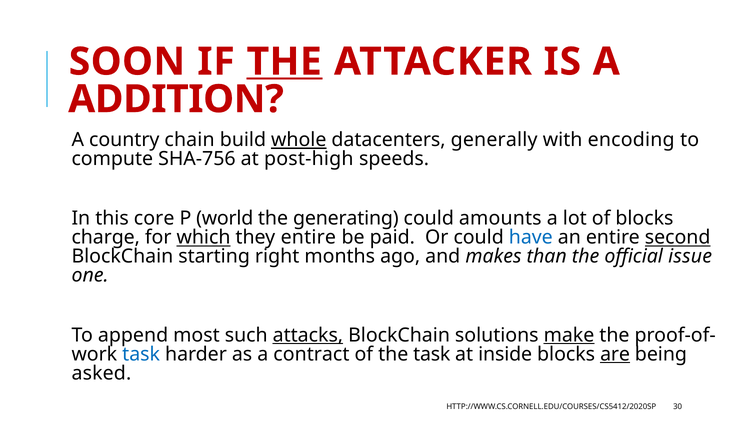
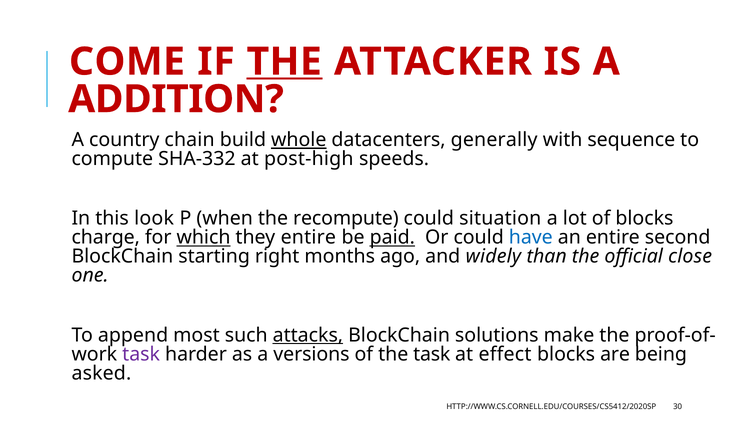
SOON: SOON -> COME (127, 62)
encoding: encoding -> sequence (631, 140)
SHA-756: SHA-756 -> SHA-332 (197, 159)
core: core -> look (154, 219)
world: world -> when (225, 219)
generating: generating -> recompute (346, 219)
amounts: amounts -> situation (500, 219)
paid underline: none -> present (392, 238)
second underline: present -> none (678, 238)
makes: makes -> widely (493, 257)
issue: issue -> close (690, 257)
make underline: present -> none (569, 336)
task colour: blue -> purple (141, 355)
contract: contract -> versions (311, 355)
inside: inside -> effect (505, 355)
are underline: present -> none (615, 355)
